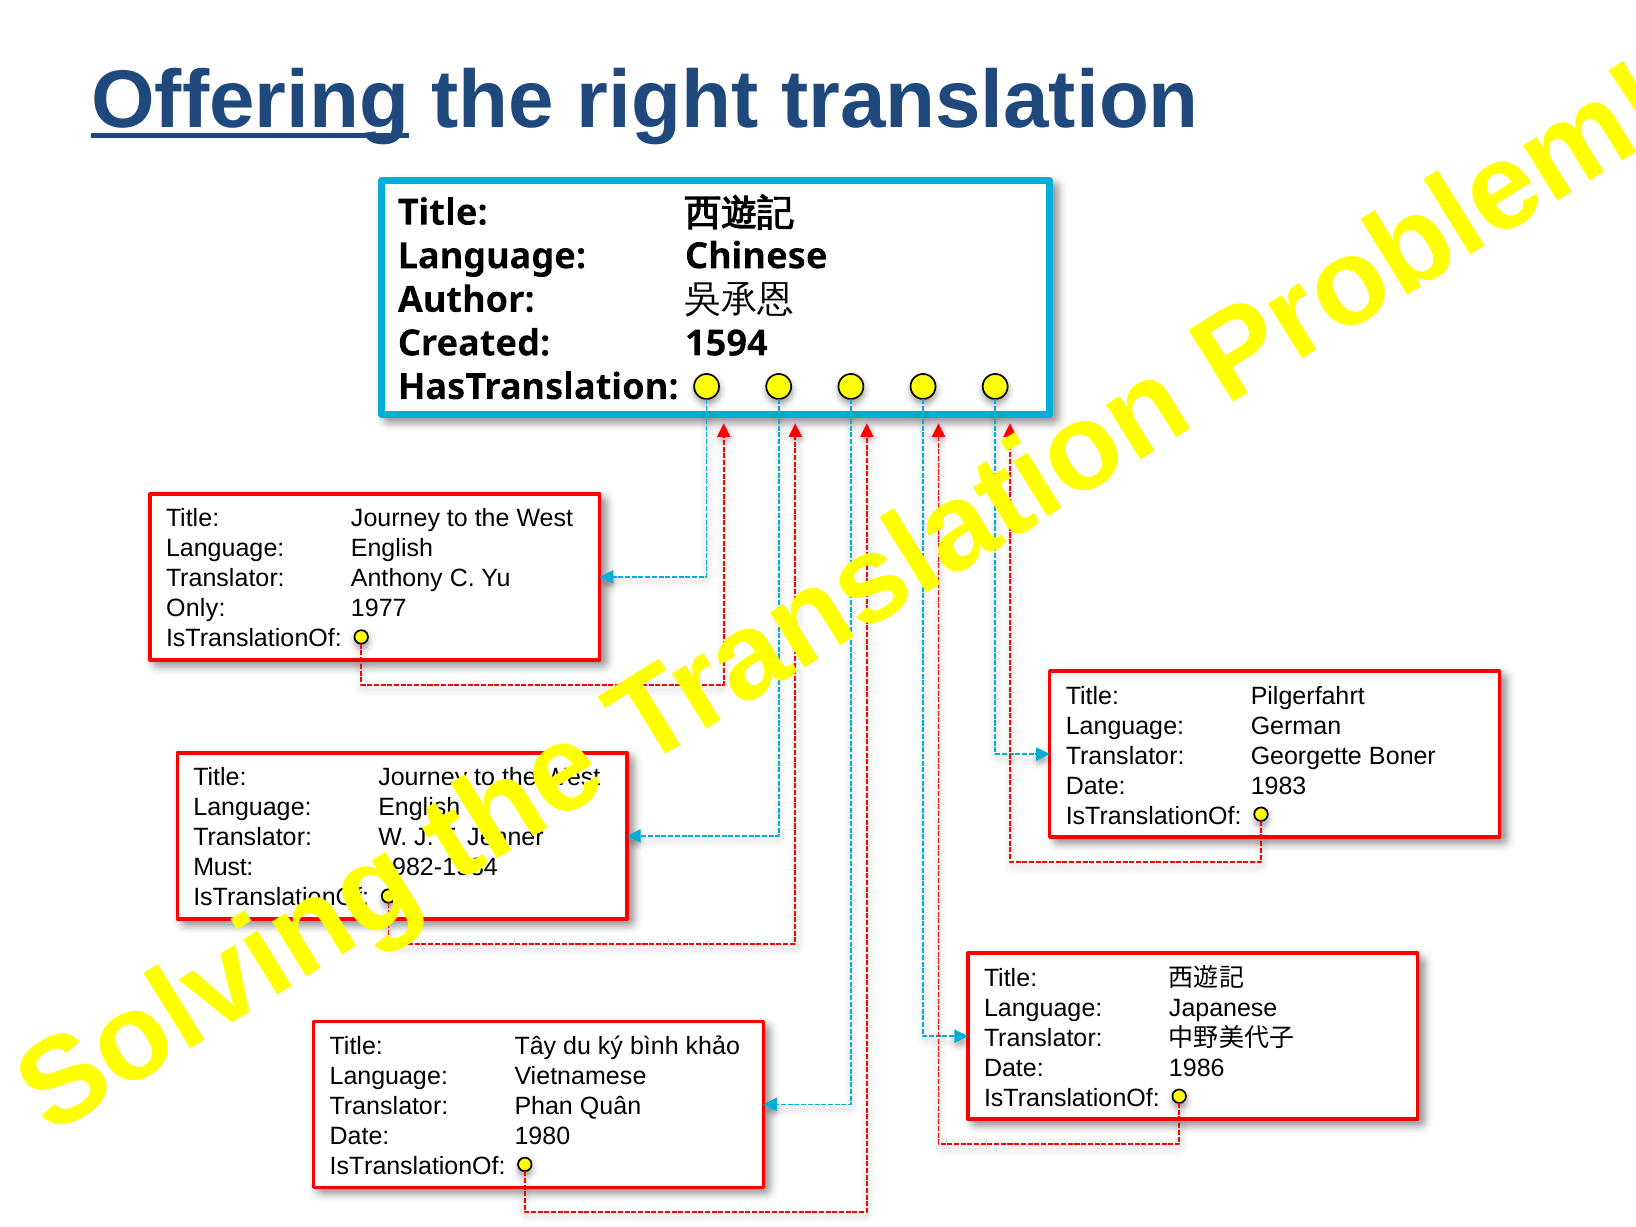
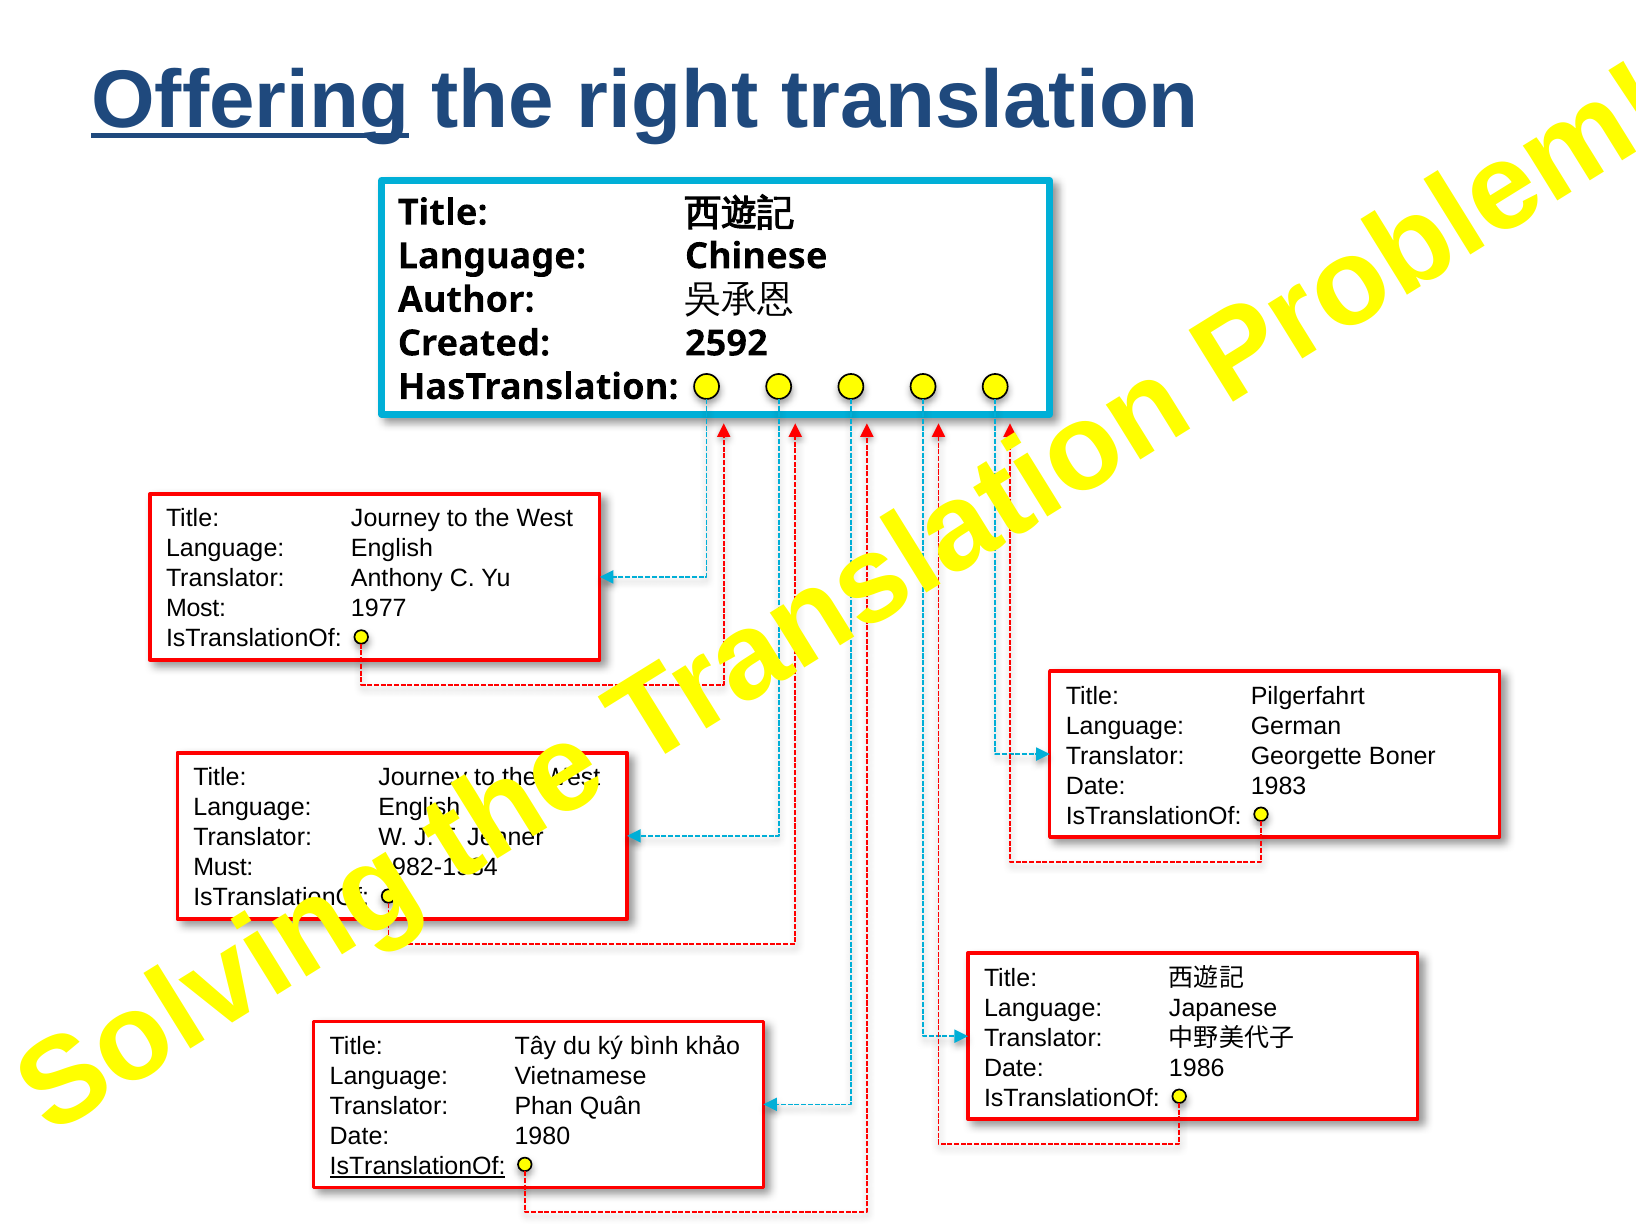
1594: 1594 -> 2592 (726, 343)
Only: Only -> Most (196, 609)
IsTranslationOf underline: none -> present (418, 1166)
